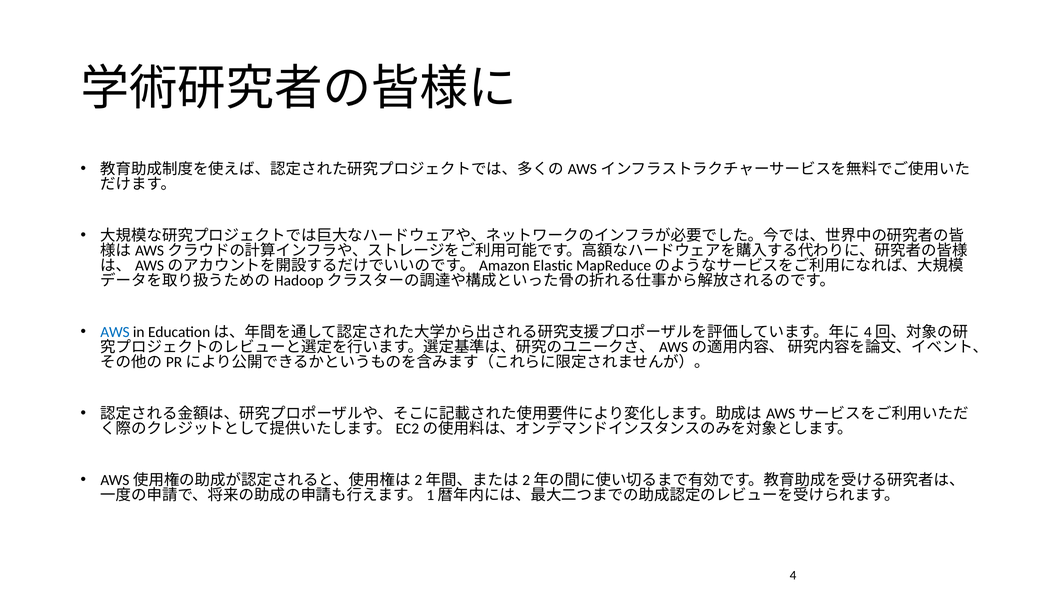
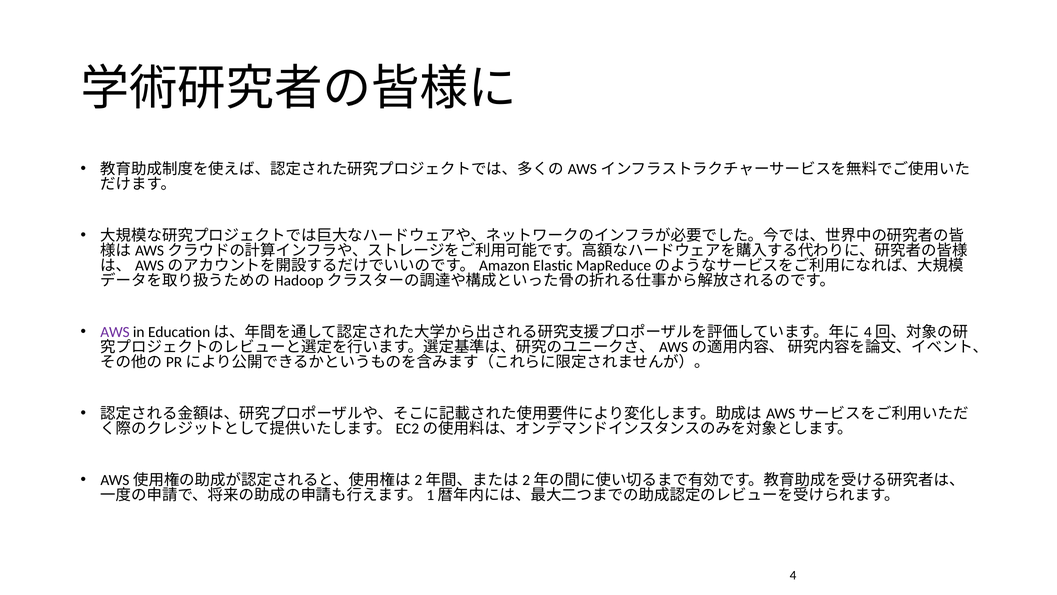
AWS colour: blue -> purple (115, 332)
